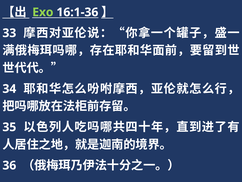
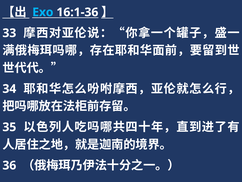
Exo colour: light green -> light blue (43, 12)
